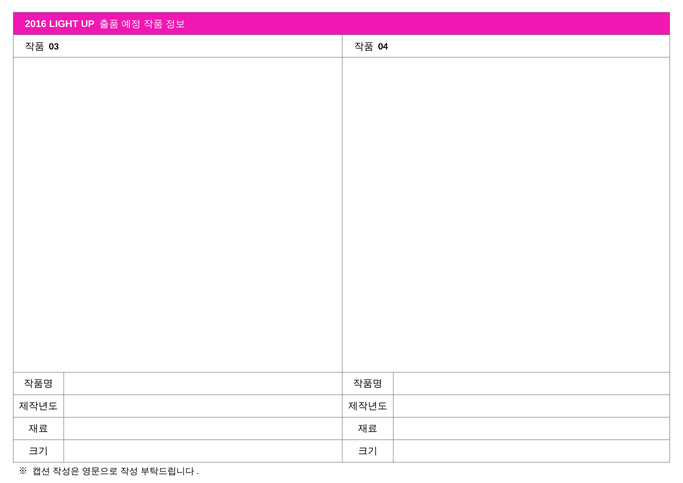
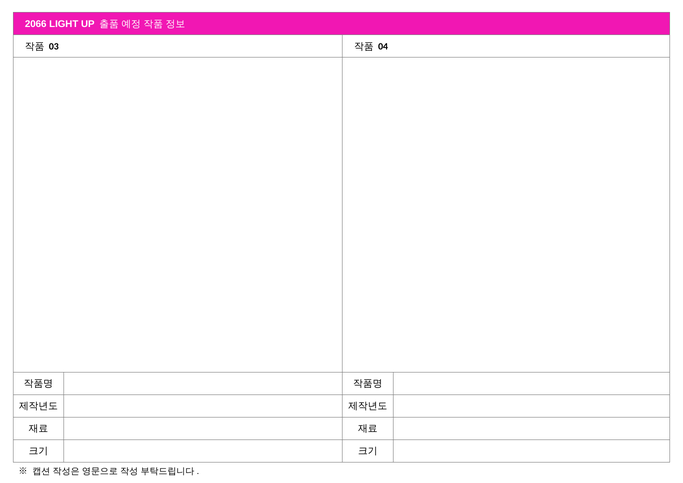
2016: 2016 -> 2066 (36, 24)
